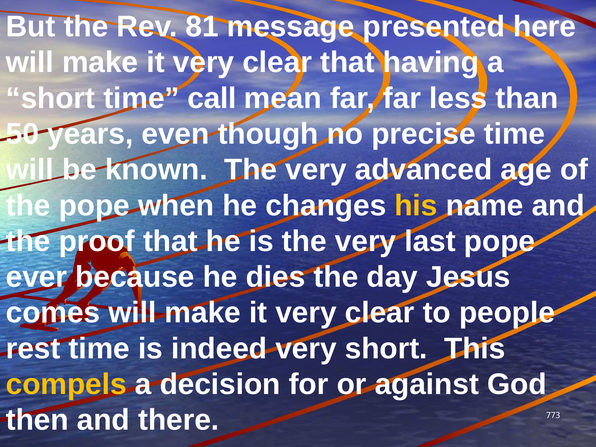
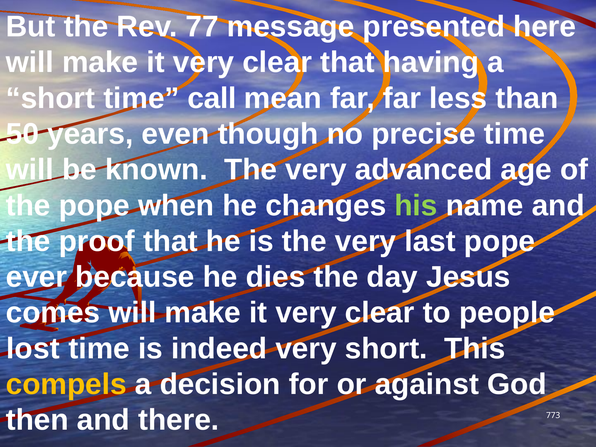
81: 81 -> 77 (202, 27)
his colour: yellow -> light green (416, 205)
rest: rest -> lost (33, 349)
